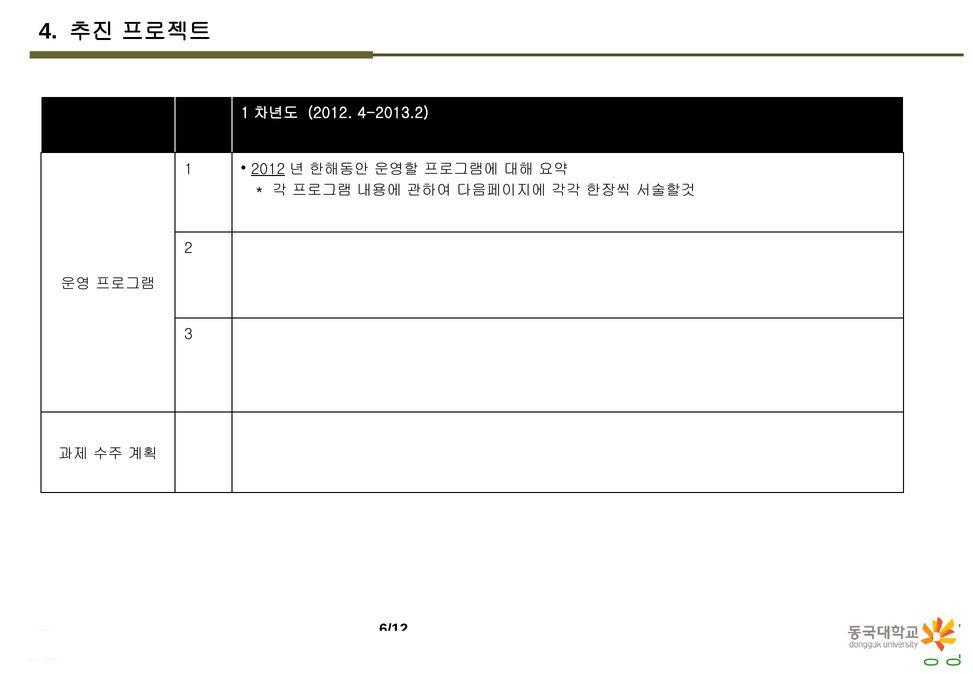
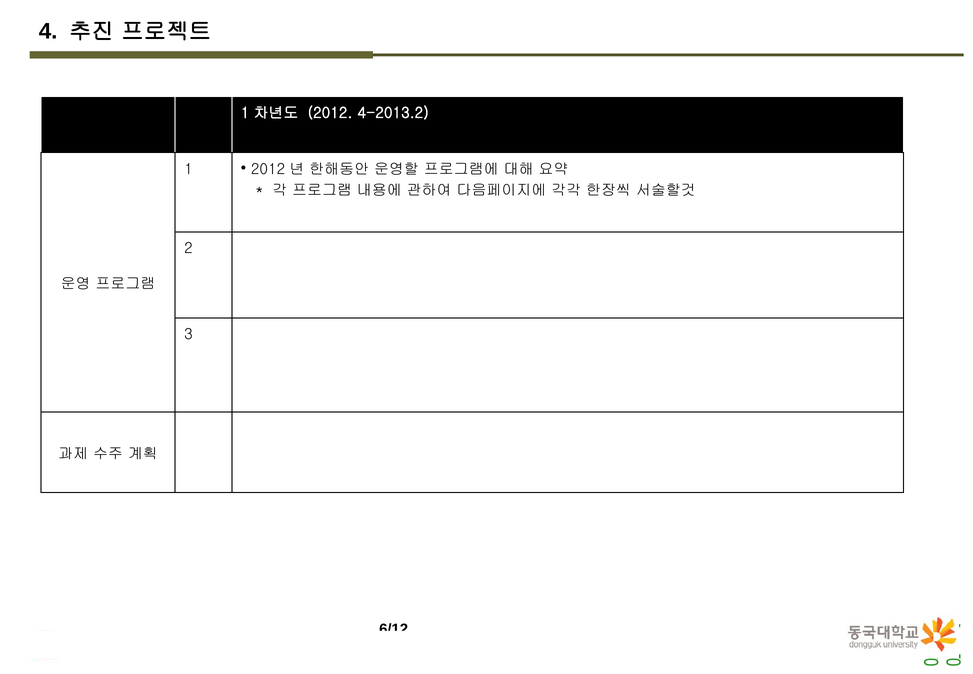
2012 underline: present -> none (268, 169)
